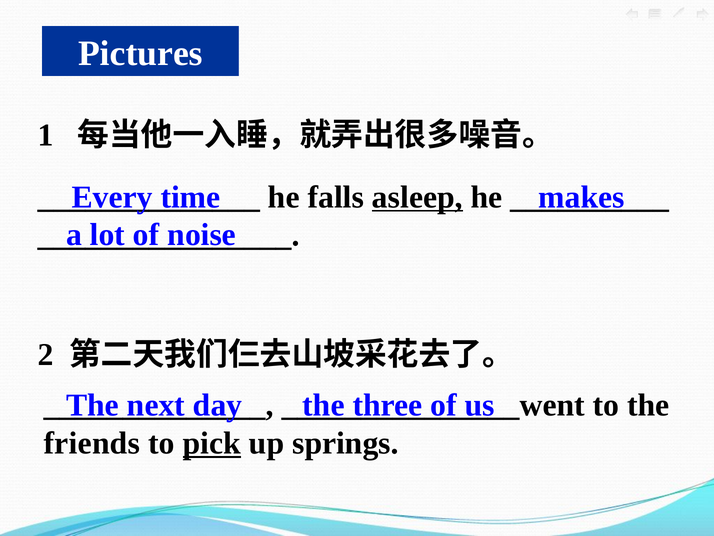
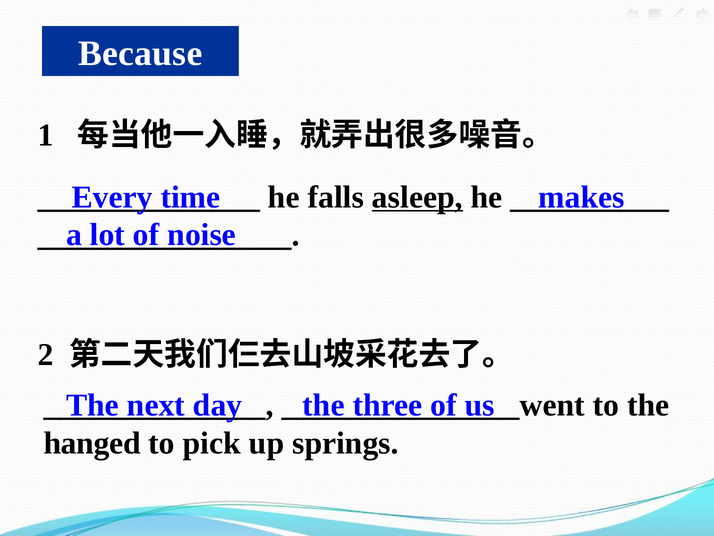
Pictures: Pictures -> Because (140, 53)
friends: friends -> hanged (92, 443)
pick underline: present -> none (212, 443)
